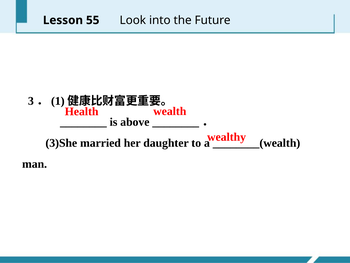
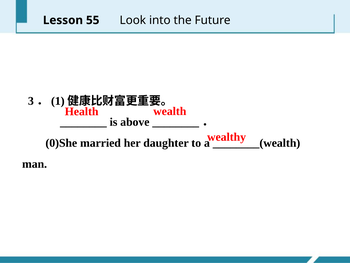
3)She: 3)She -> 0)She (61, 143)
